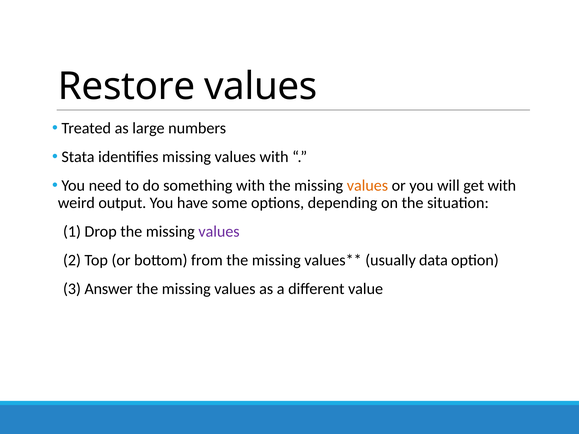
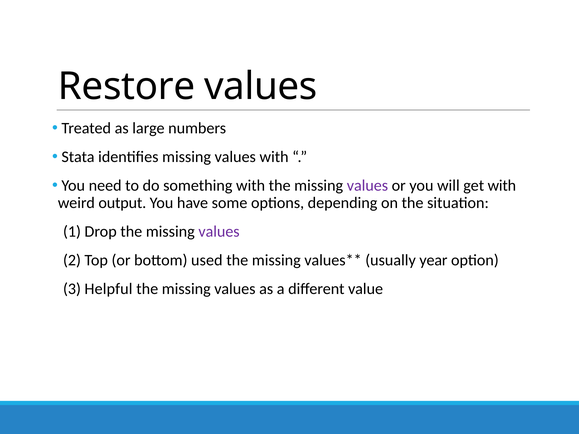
values colour: orange -> purple (367, 186)
from: from -> used (207, 260)
data: data -> year (433, 260)
Answer: Answer -> Helpful (108, 289)
